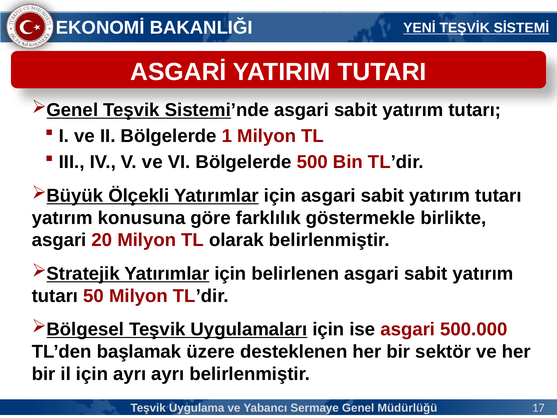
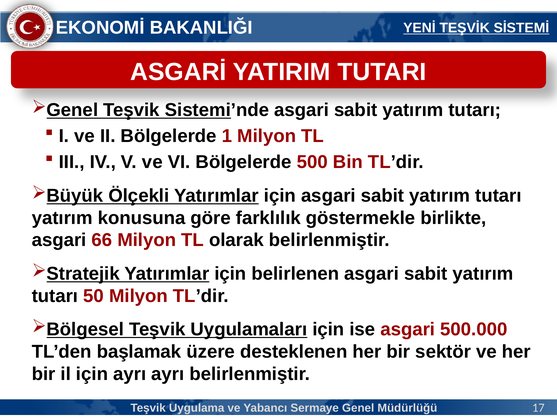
20: 20 -> 66 (102, 240)
